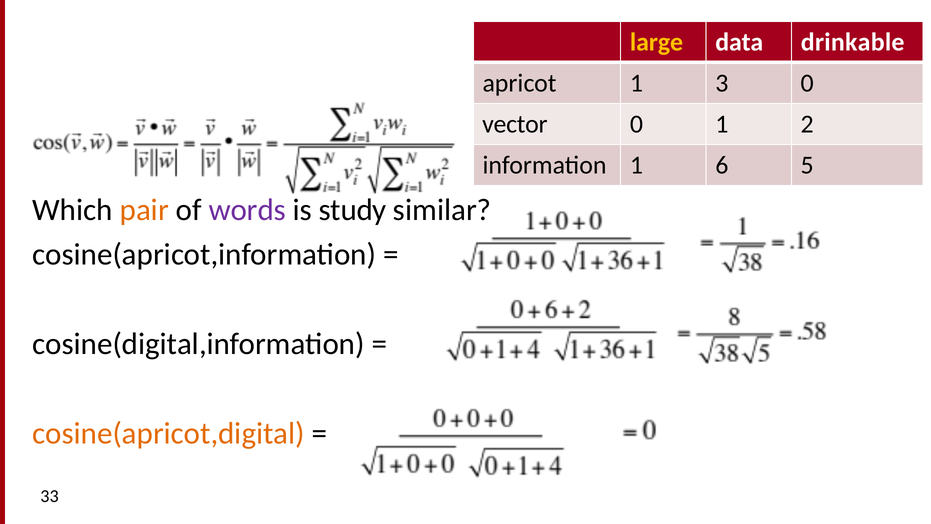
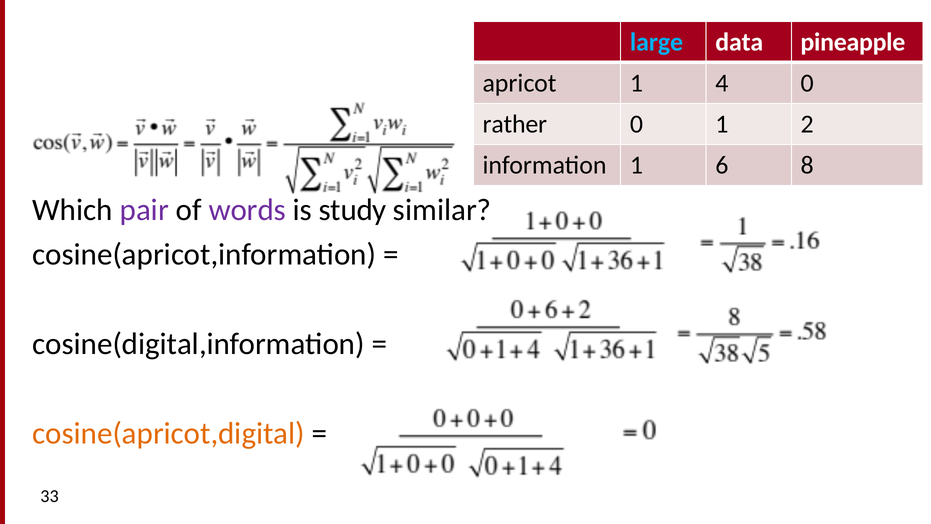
large colour: yellow -> light blue (657, 42)
drinkable: drinkable -> pineapple (853, 42)
3: 3 -> 4 (722, 83)
vector: vector -> rather (515, 124)
5: 5 -> 8 (807, 165)
pair colour: orange -> purple (144, 210)
